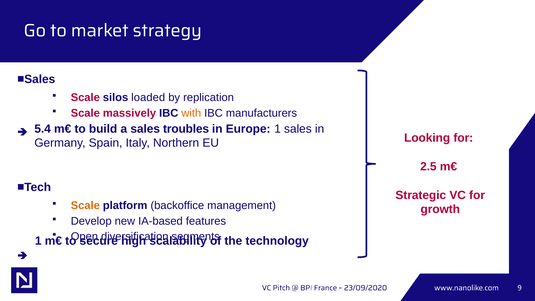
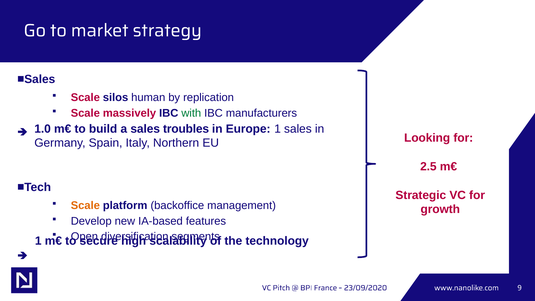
loaded: loaded -> human (148, 97)
with colour: orange -> green (191, 113)
5.4: 5.4 -> 1.0 (43, 129)
